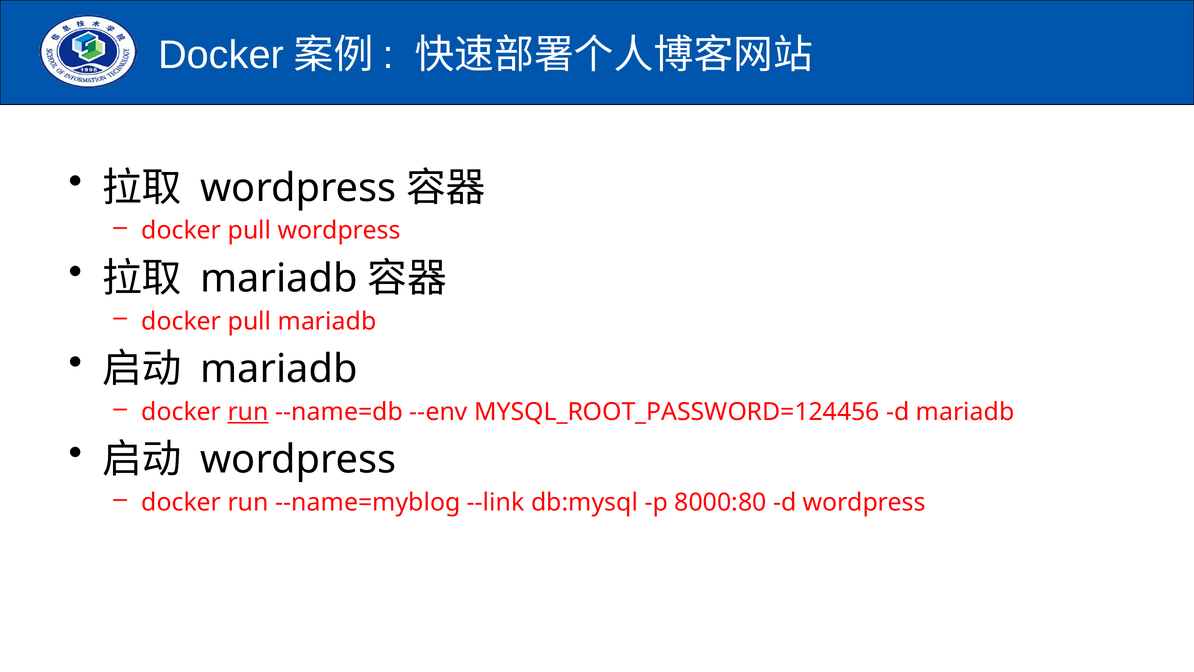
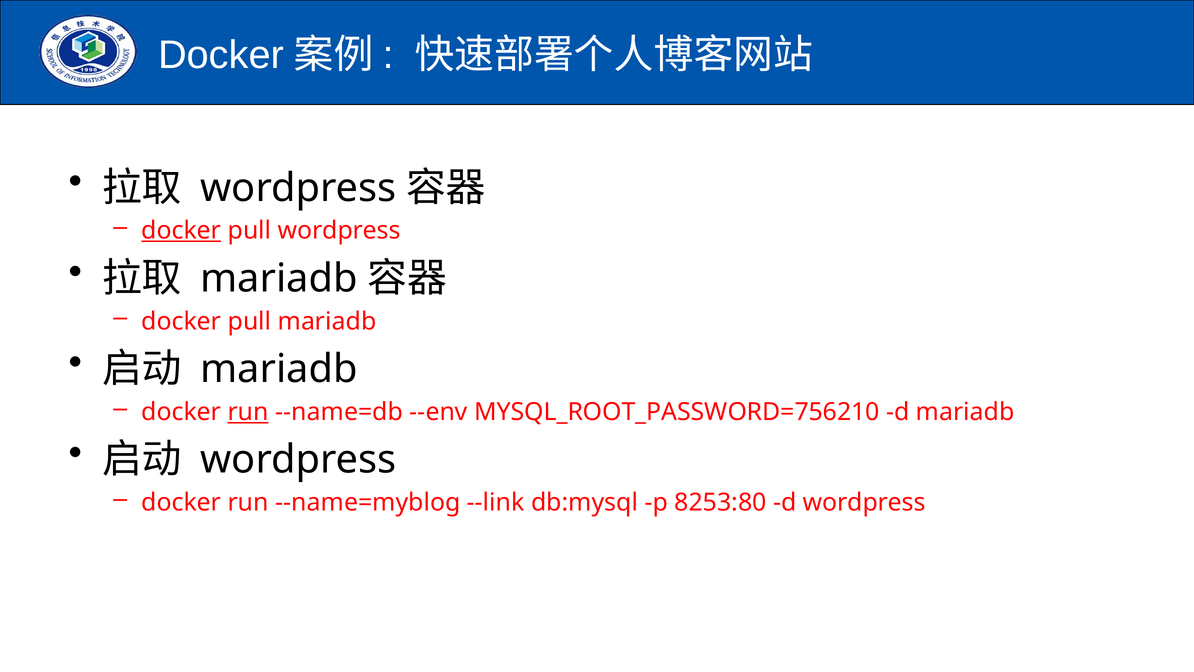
docker underline: none -> present (181, 231)
MYSQL_ROOT_PASSWORD=124456: MYSQL_ROOT_PASSWORD=124456 -> MYSQL_ROOT_PASSWORD=756210 (677, 412)
8000:80: 8000:80 -> 8253:80 (720, 502)
